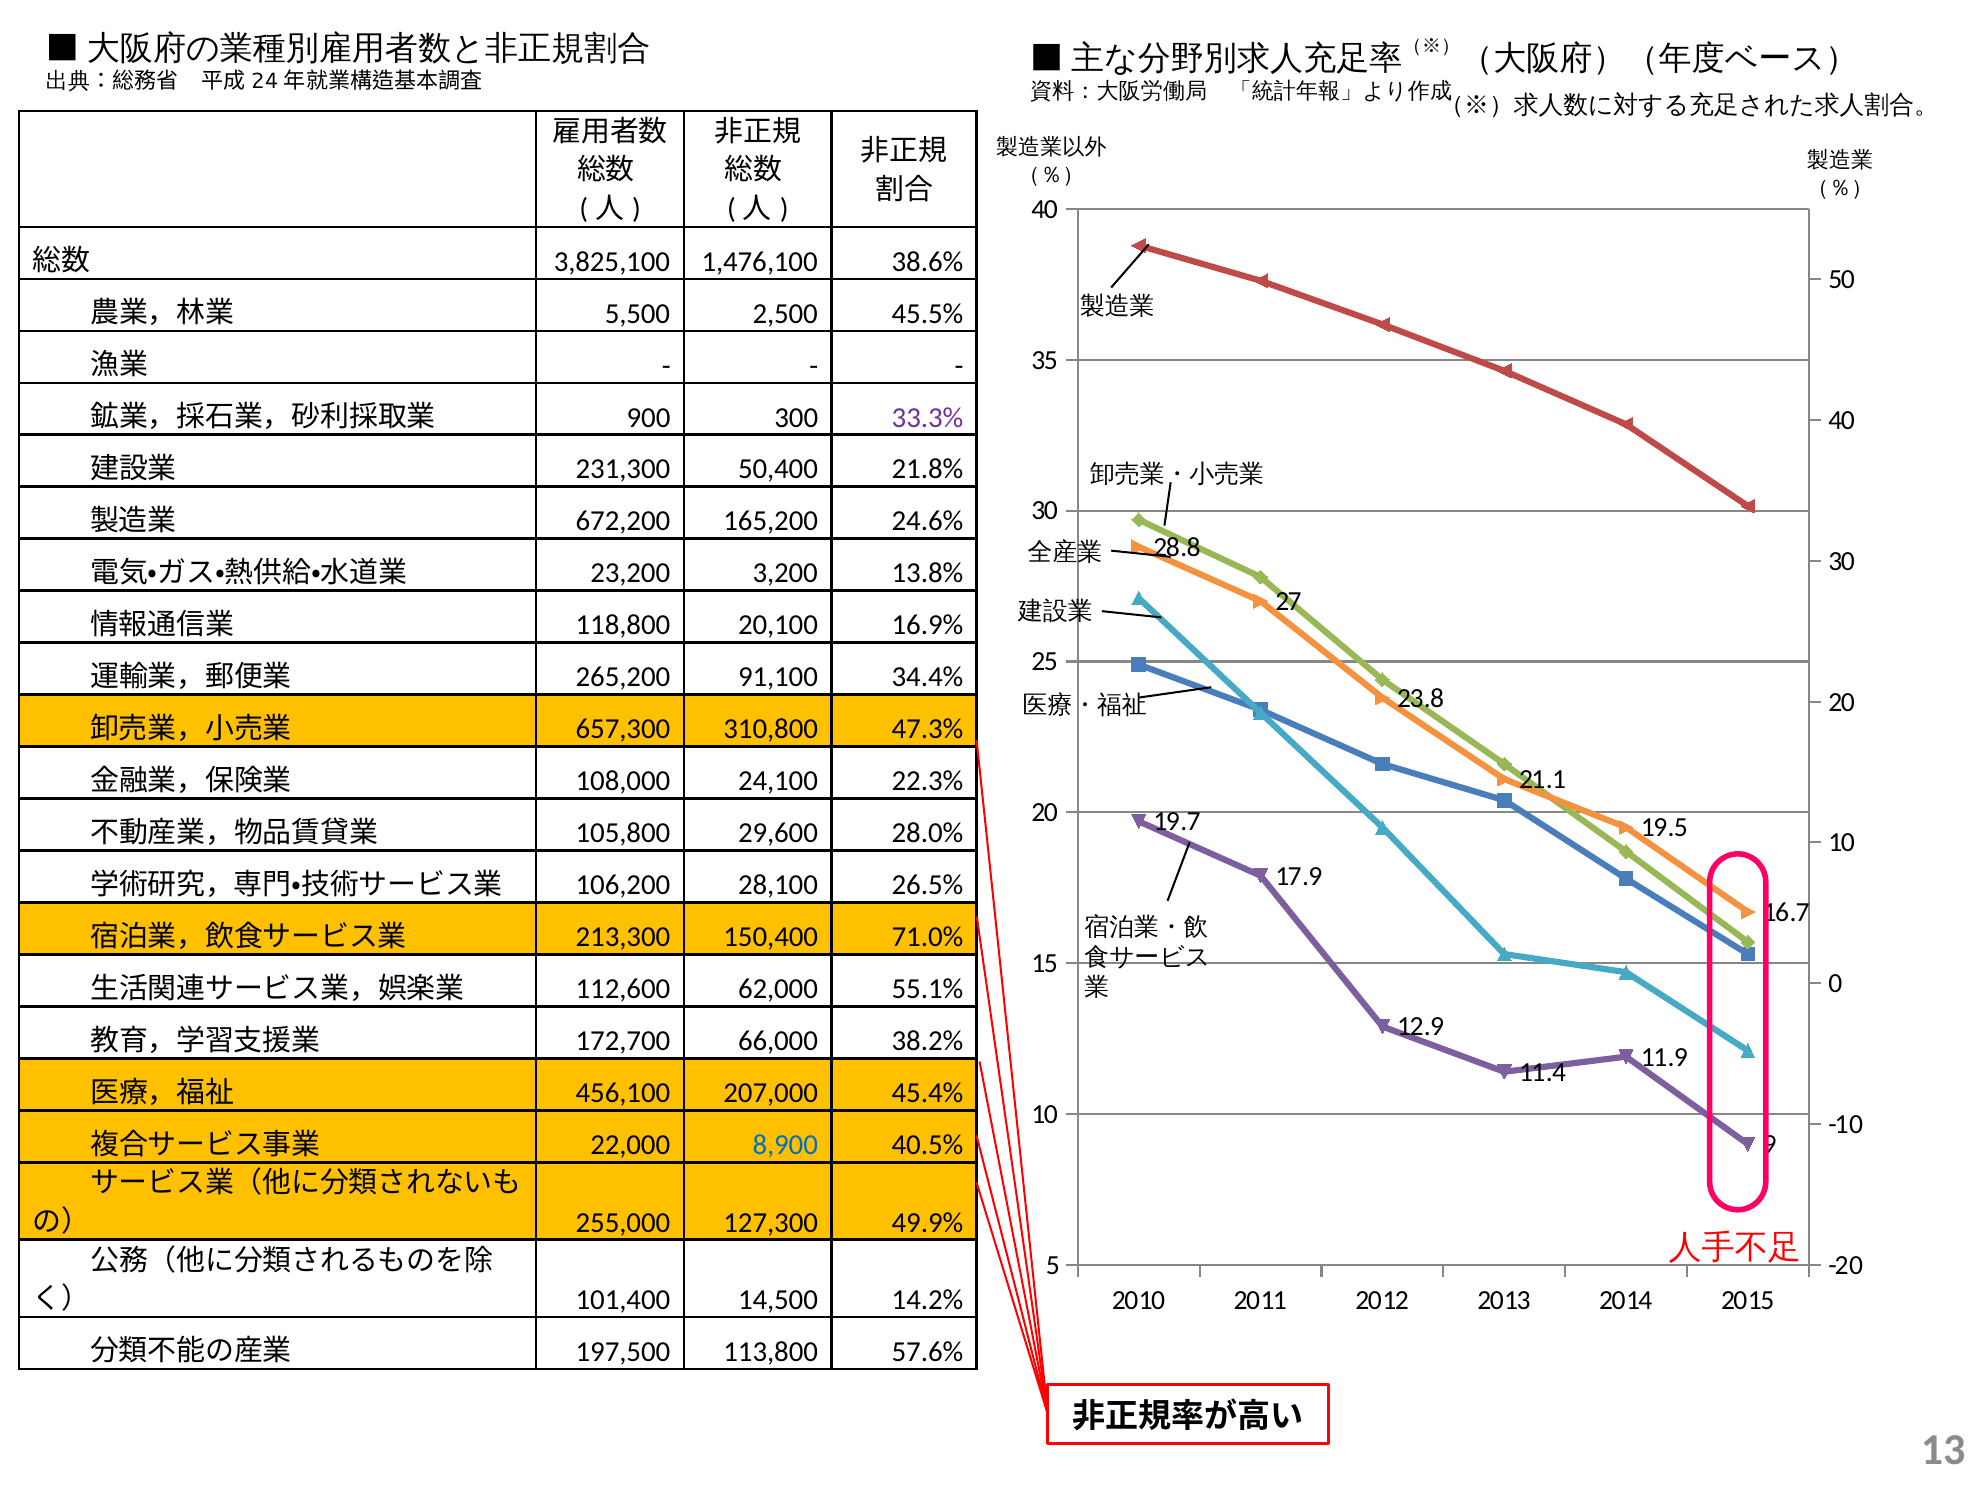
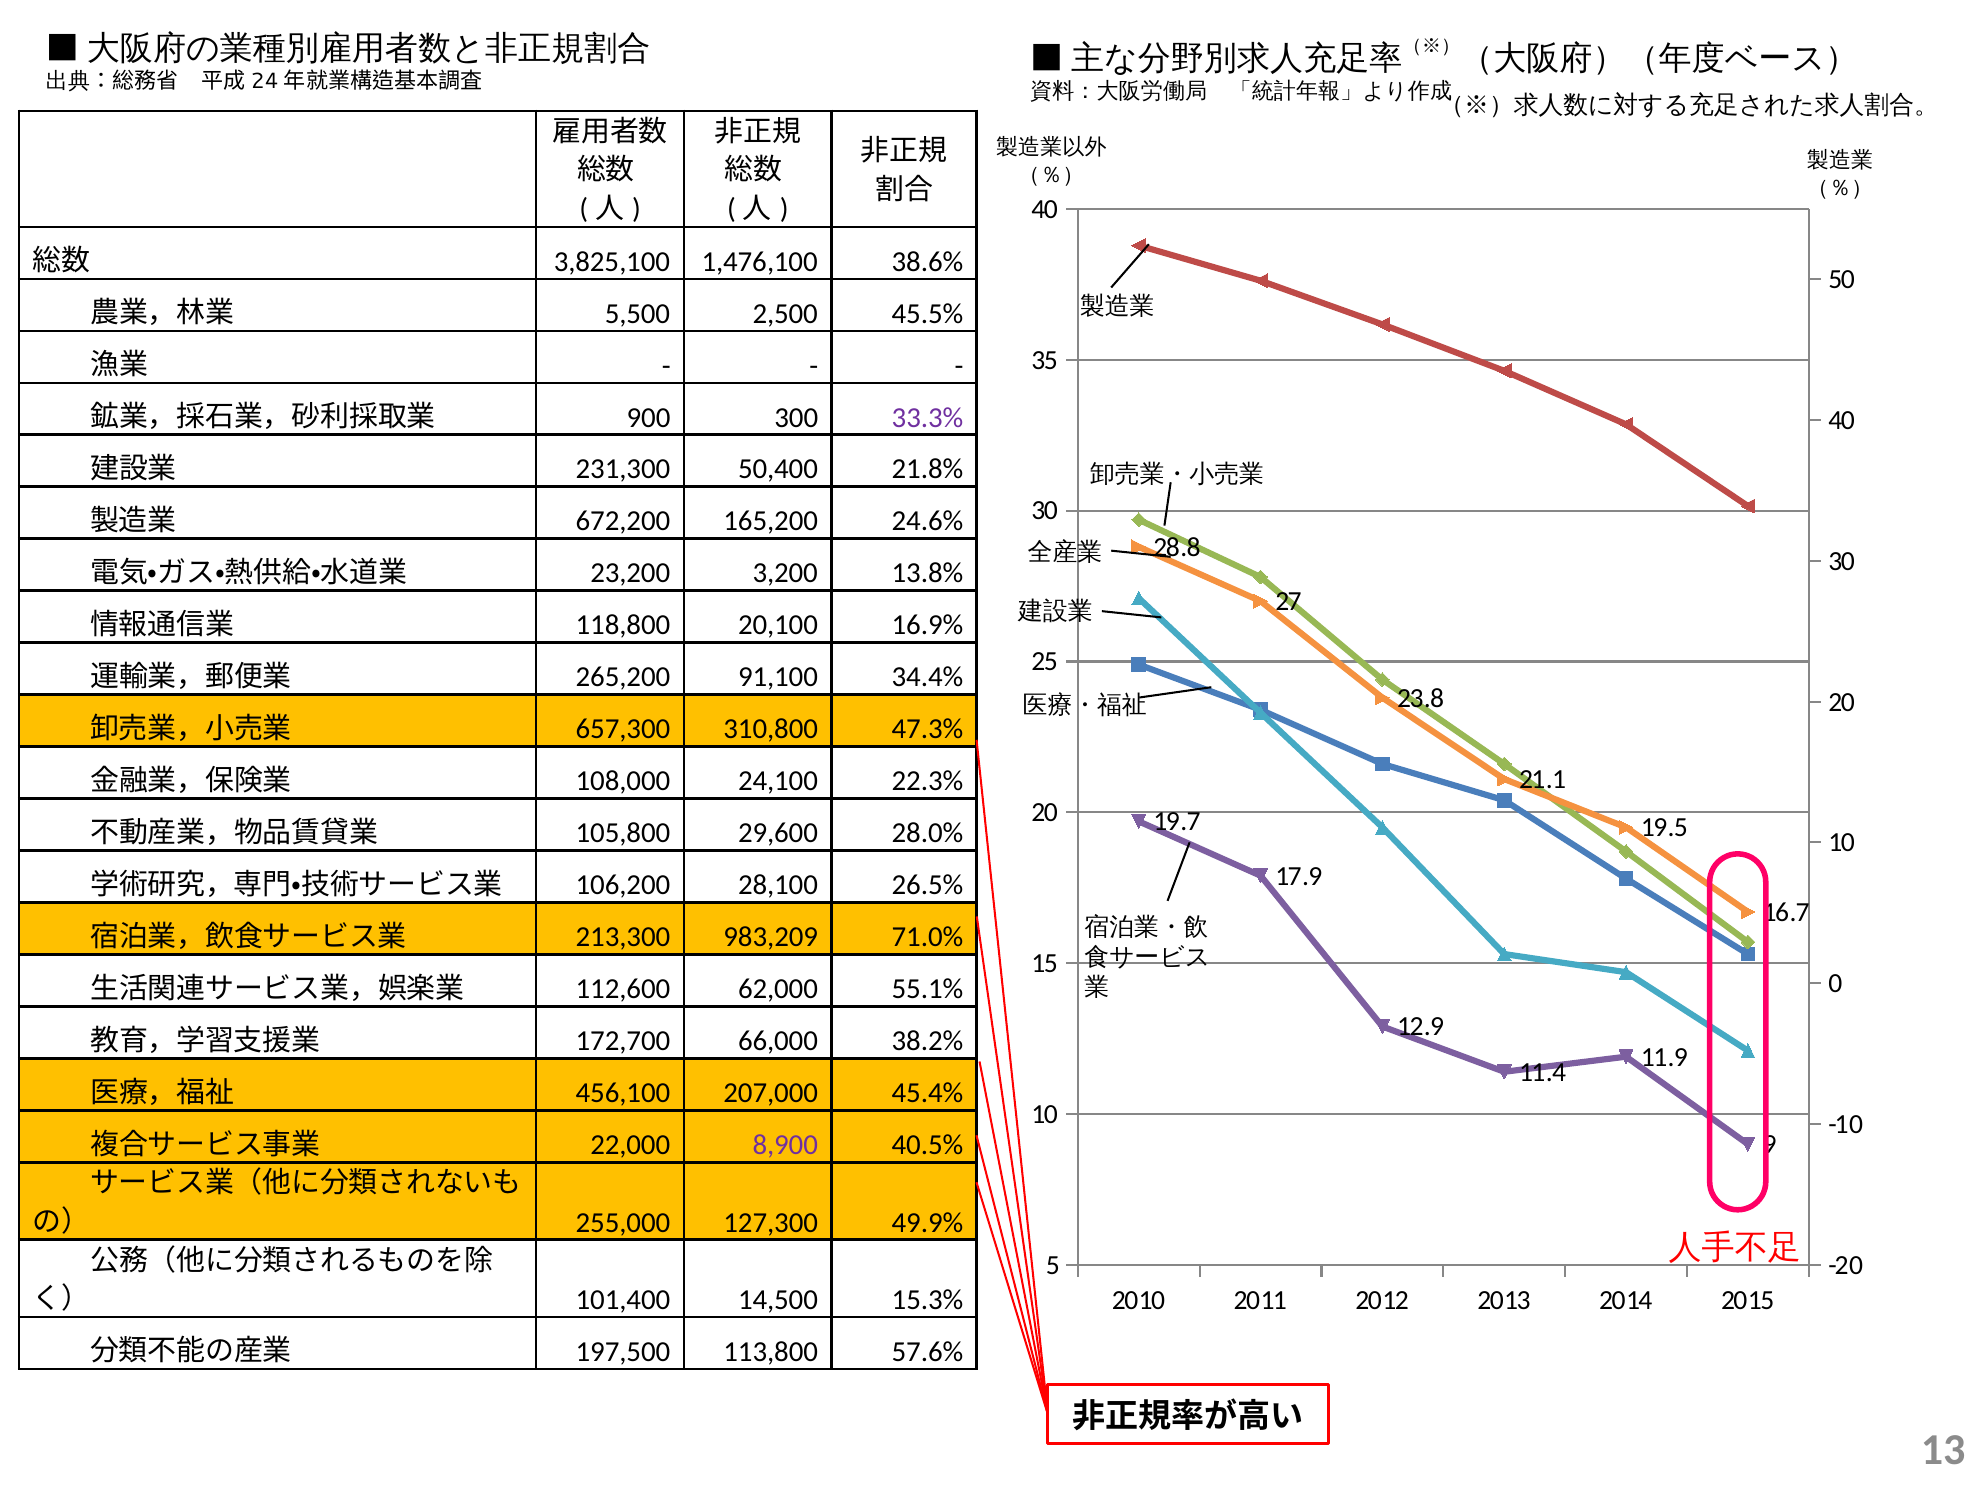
150,400: 150,400 -> 983,209 (771, 937)
8,900 colour: blue -> purple (785, 1145)
14.2%: 14.2% -> 15.3% (927, 1300)
